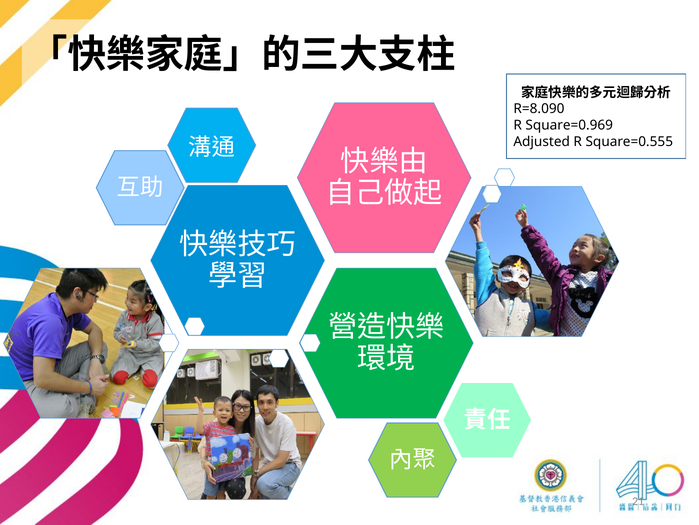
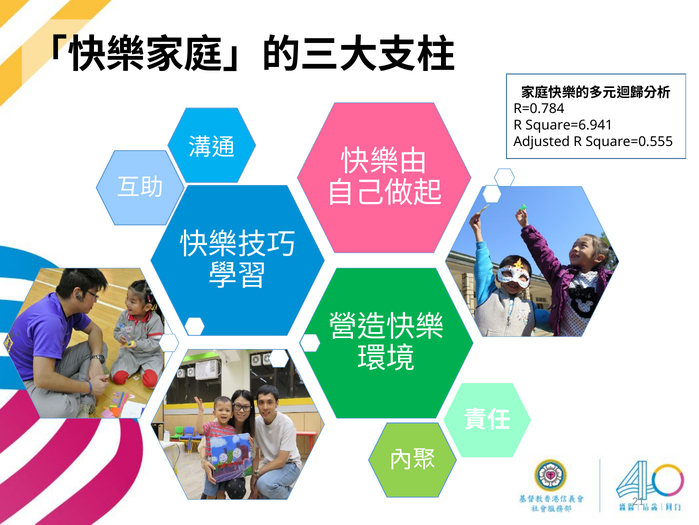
R=8.090: R=8.090 -> R=0.784 (539, 109)
Square=0.969: Square=0.969 -> Square=6.941 (569, 125)
